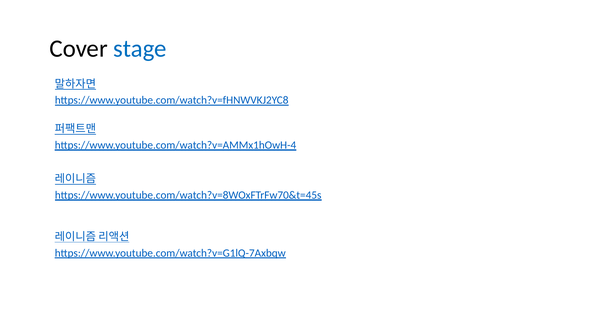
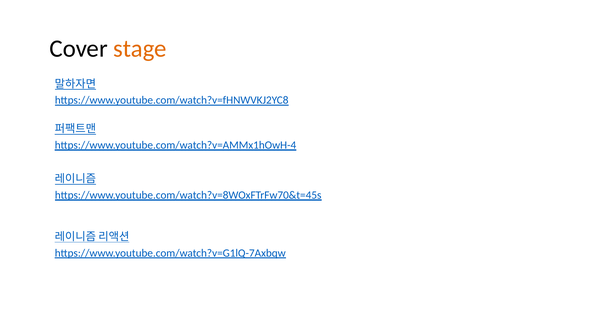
stage colour: blue -> orange (140, 49)
